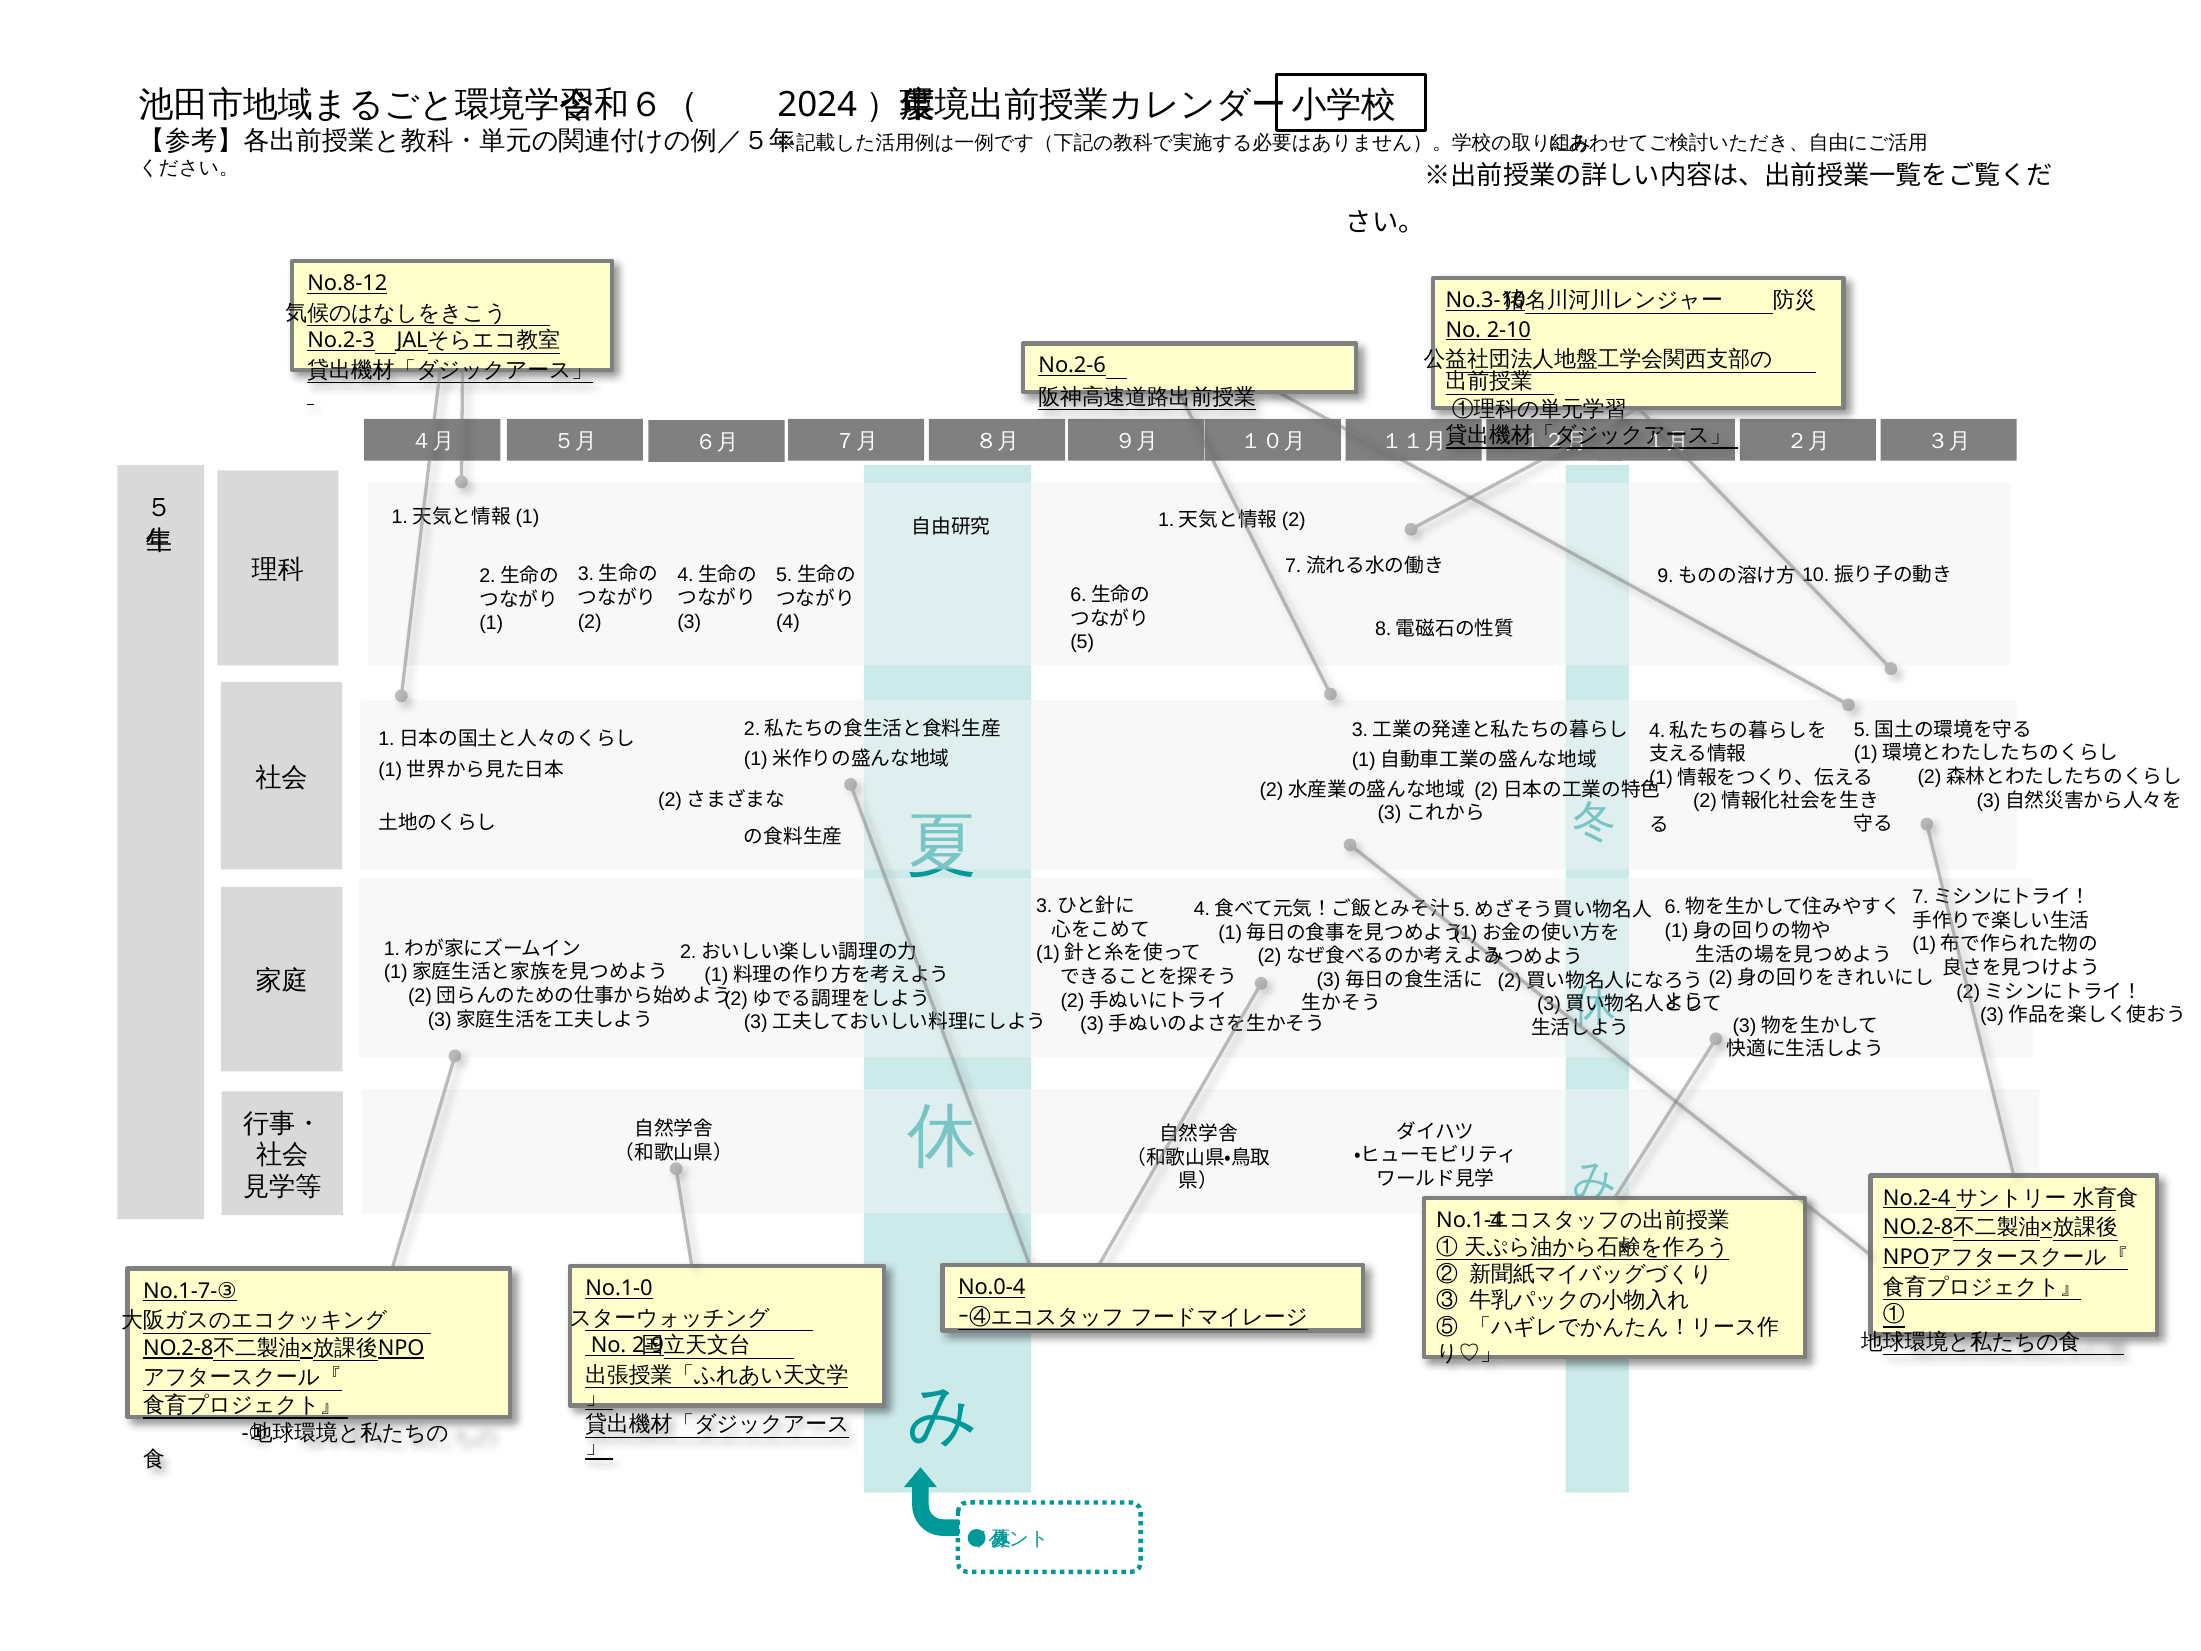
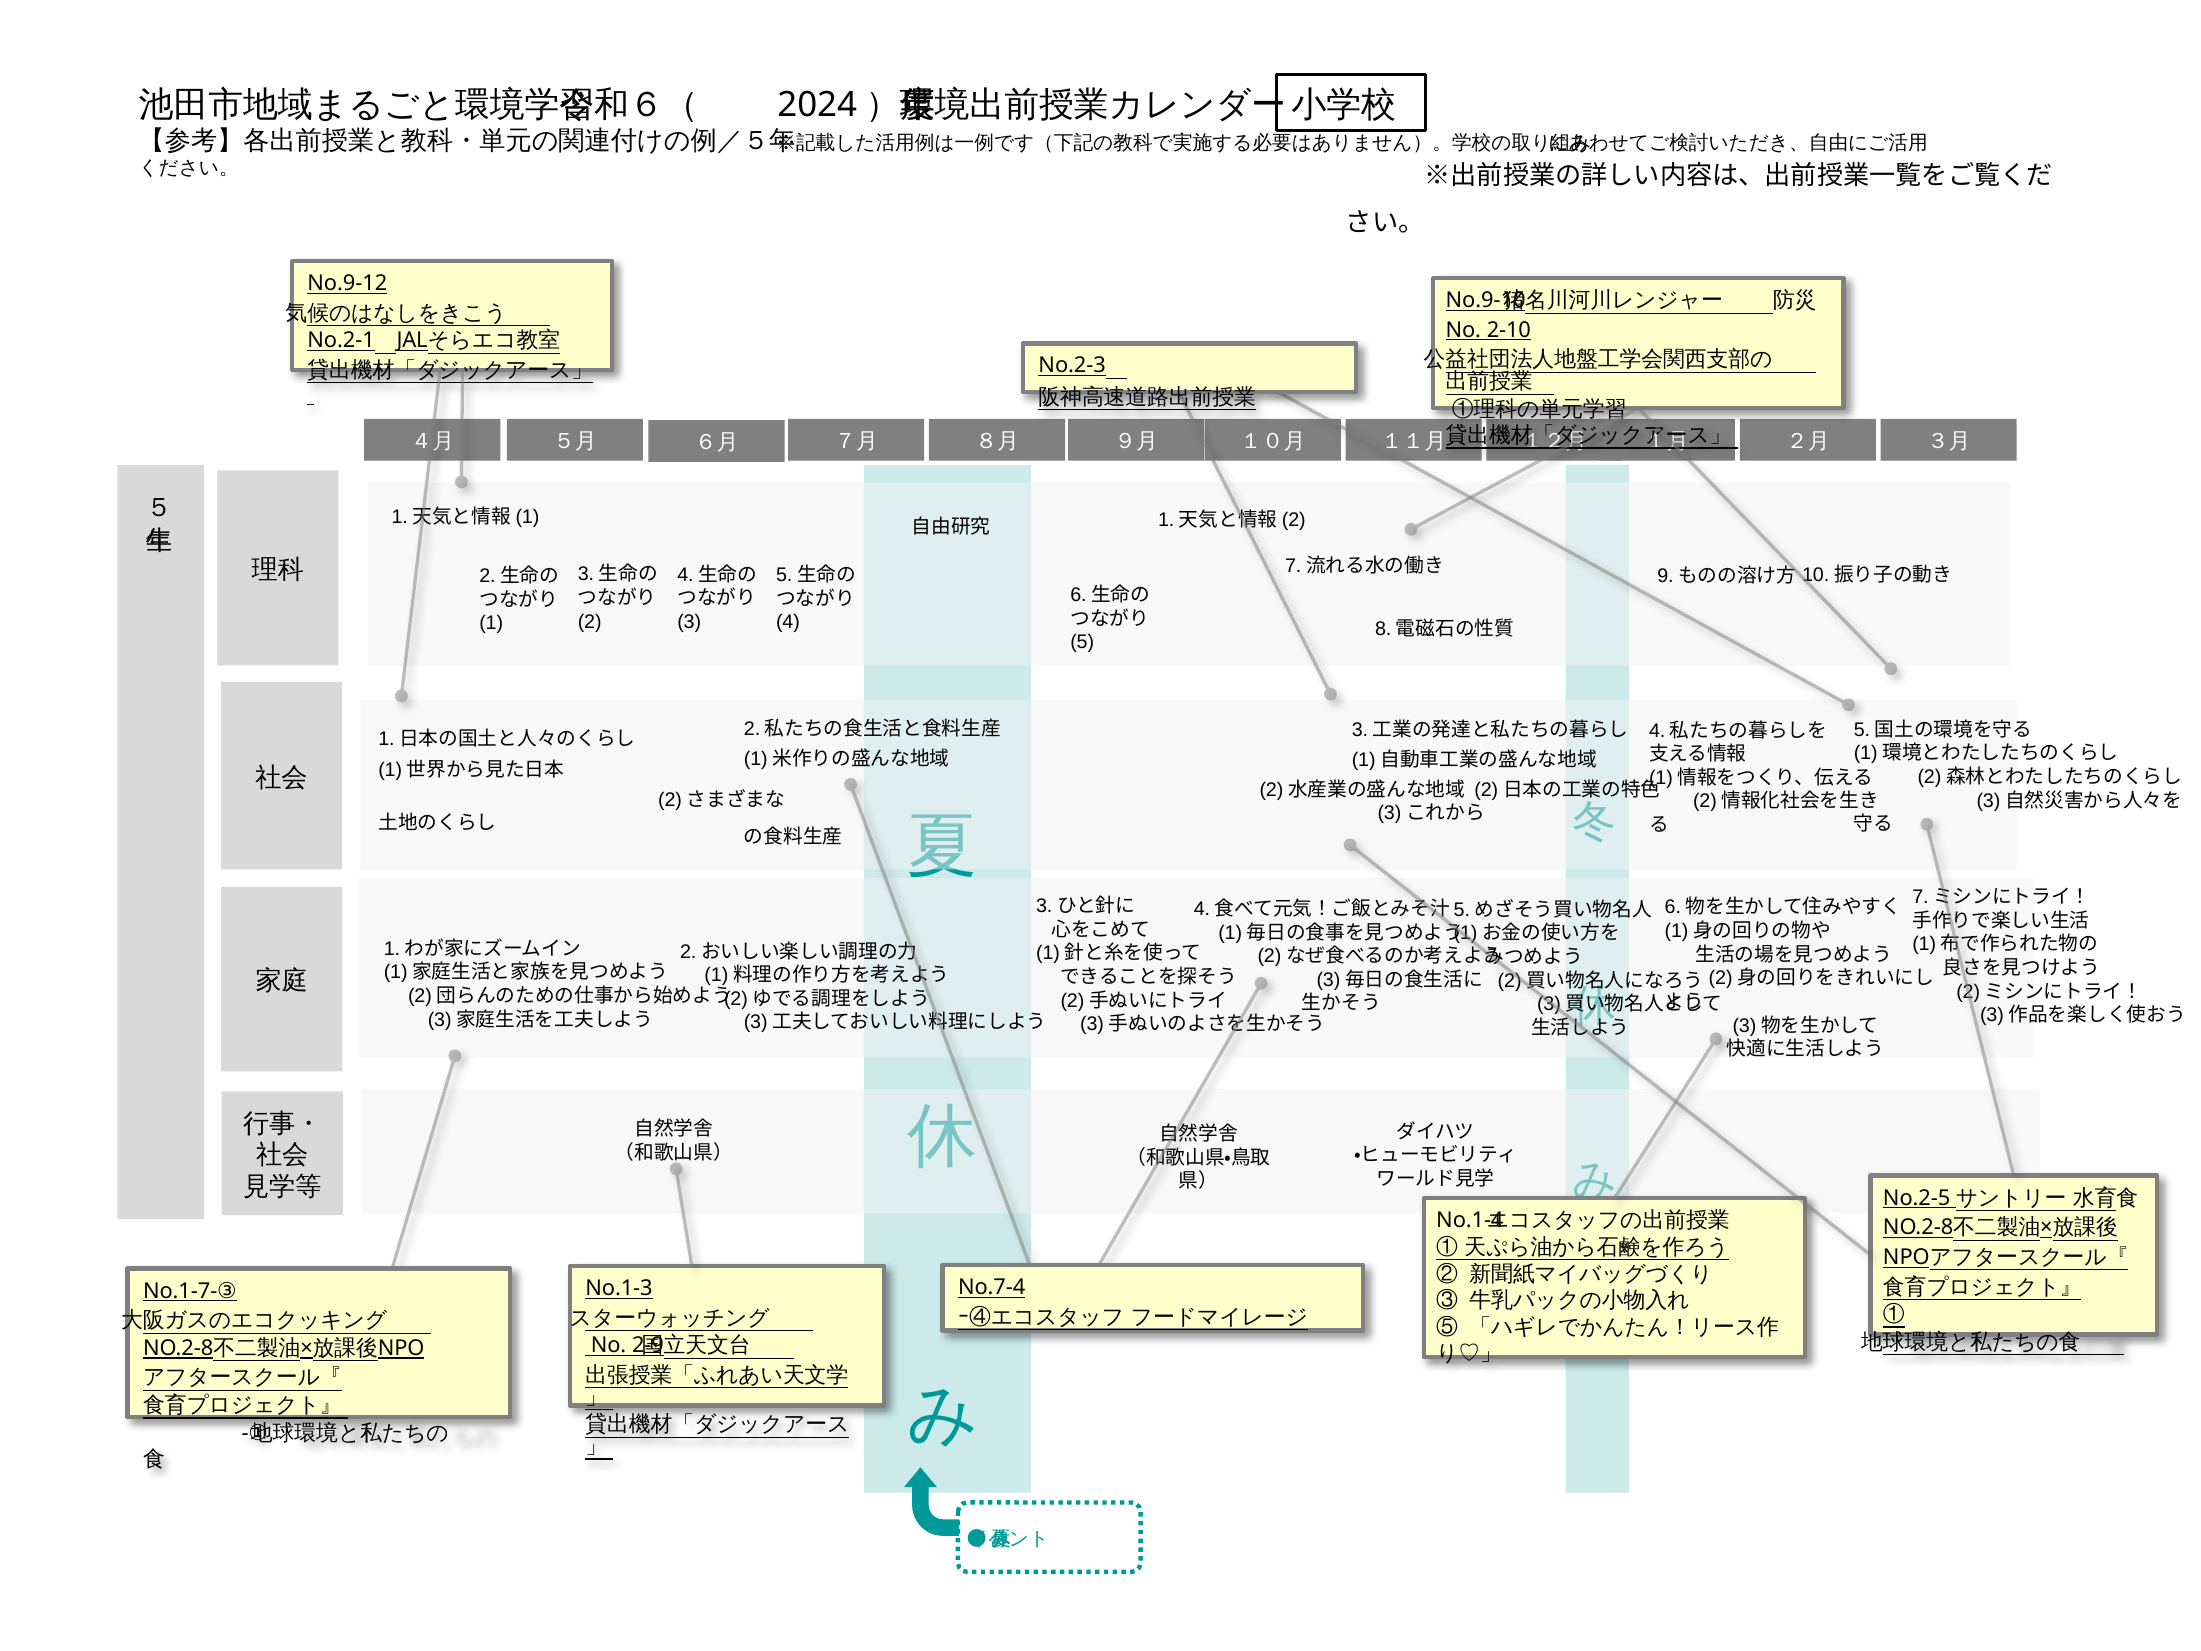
No.8-12: No.8-12 -> No.9-12 (347, 283)
No.3-10: No.3-10 -> No.9-10 (1486, 300)
No.2-3: No.2-3 -> No.2-1 (341, 340)
No.2-6: No.2-6 -> No.2-3 (1072, 366)
No.2-4: No.2-4 -> No.2-5 (1917, 1198)
No.0-4: No.0-4 -> No.7-4 (992, 1287)
No.1-0: No.1-0 -> No.1-3 (619, 1288)
